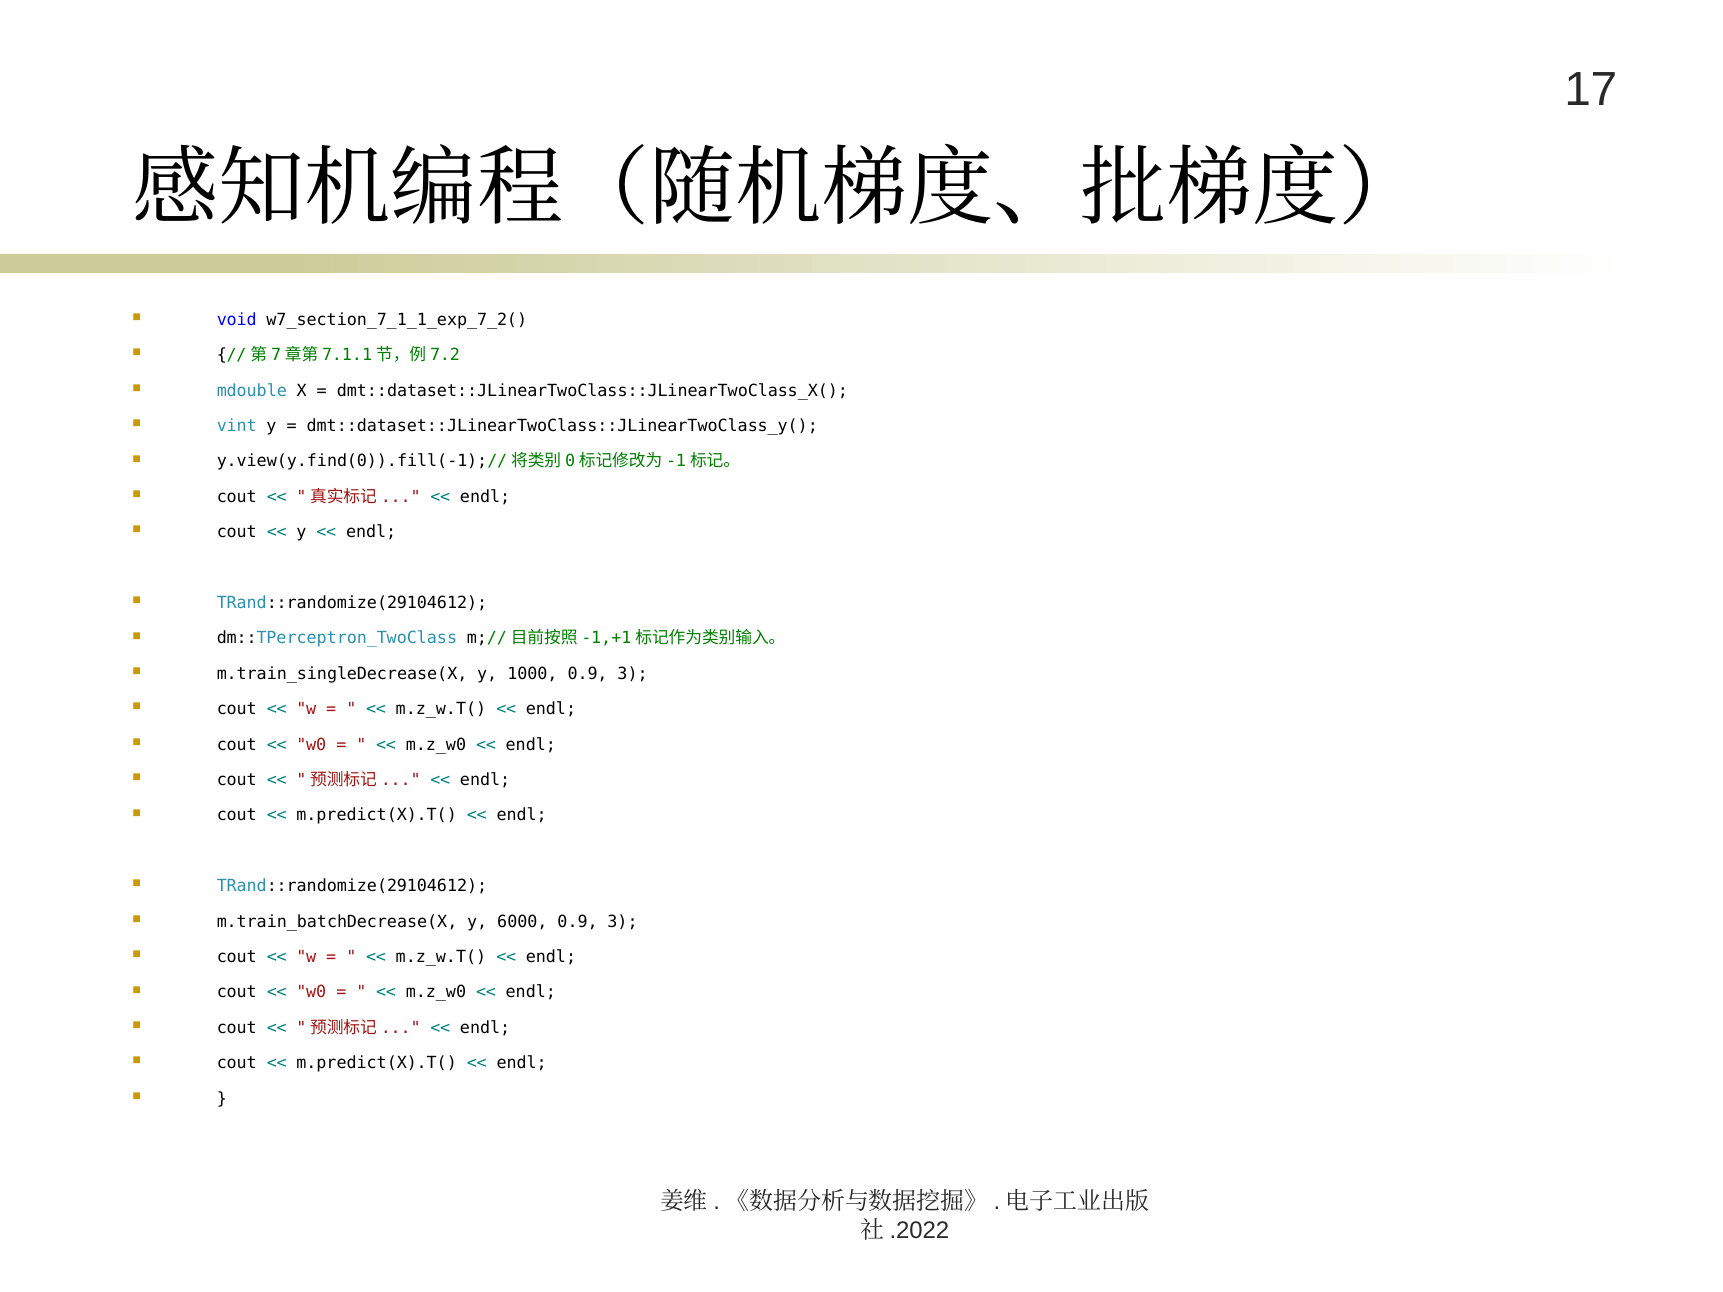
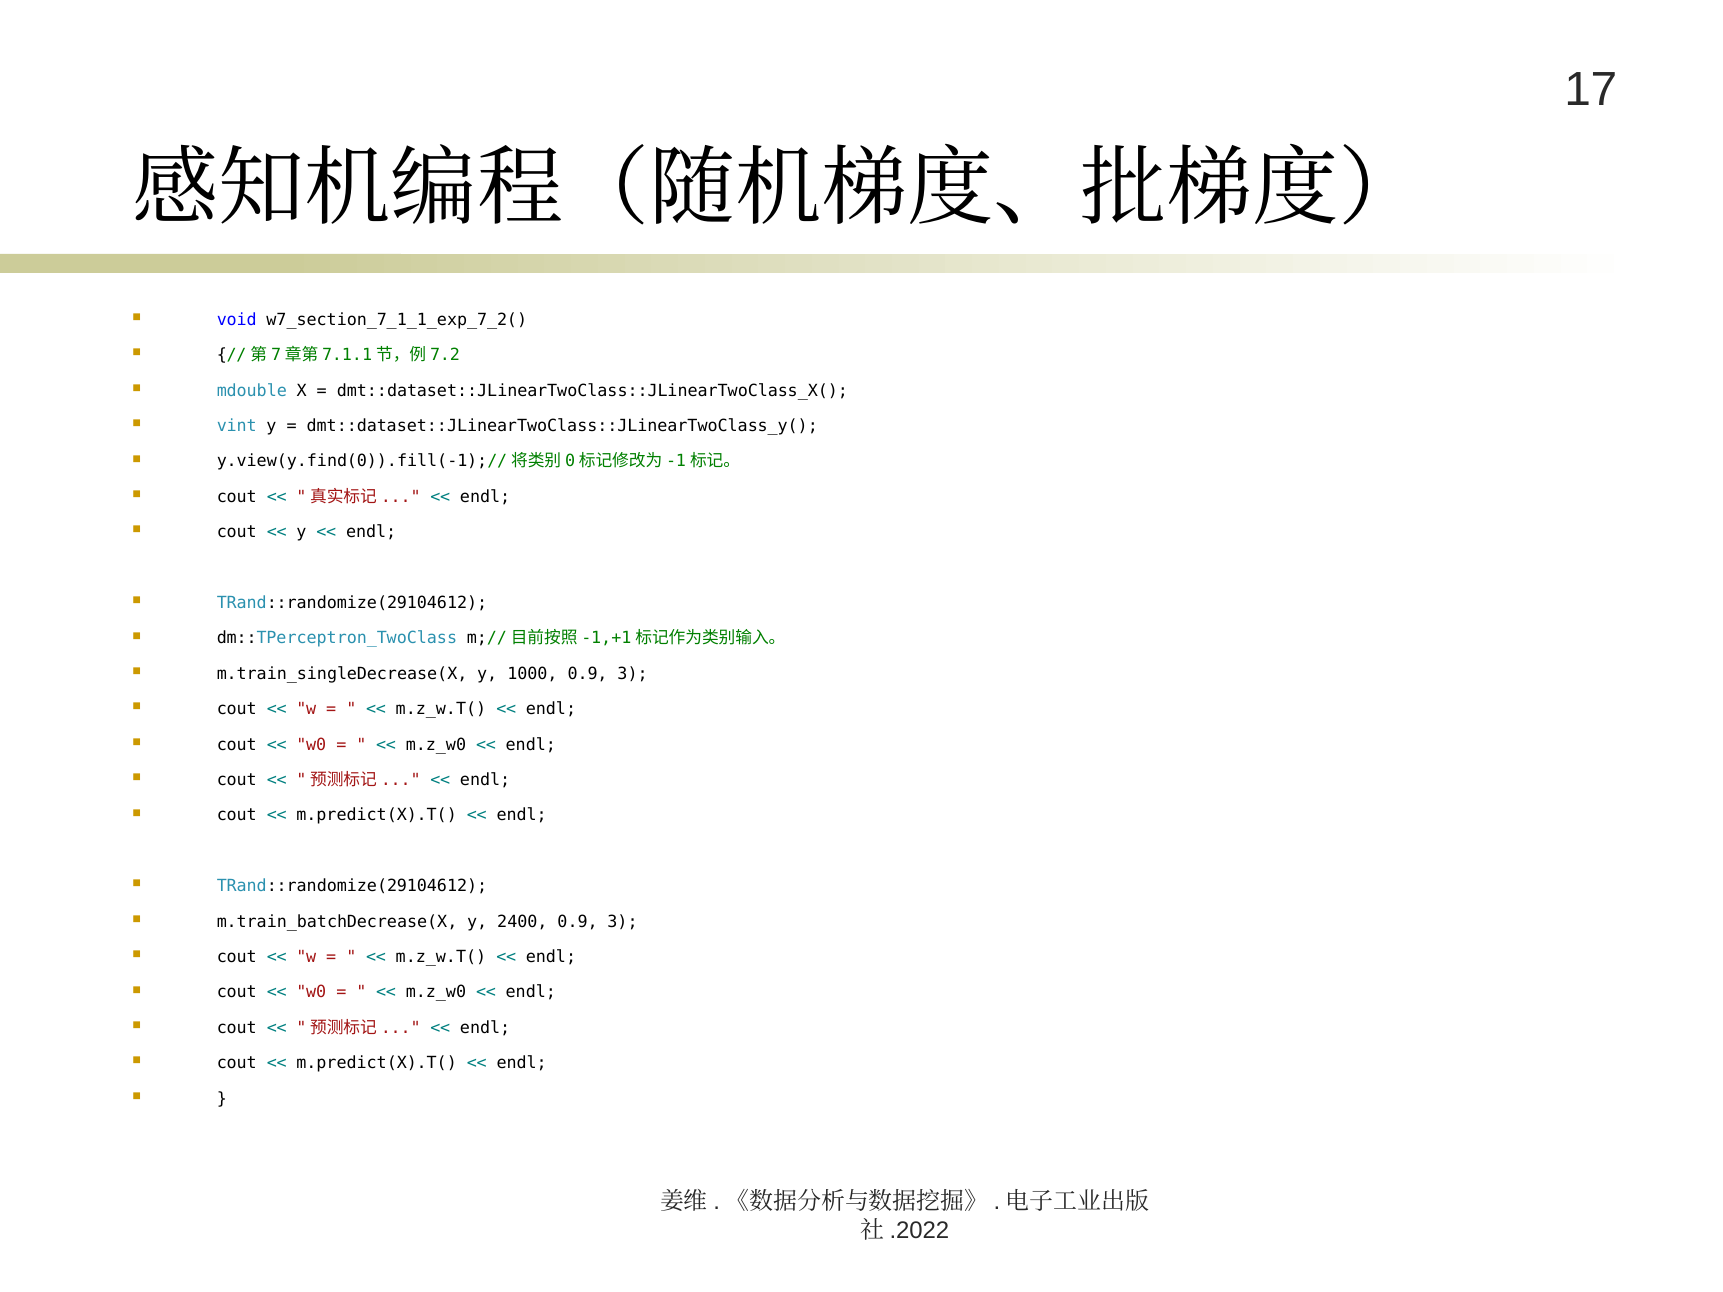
6000: 6000 -> 2400 (522, 922)
